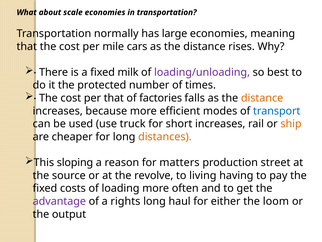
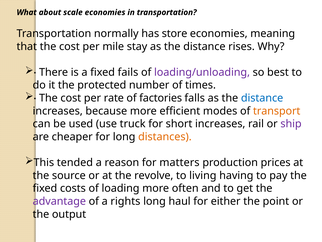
large: large -> store (175, 33)
cars: cars -> stay (137, 46)
milk: milk -> fails (128, 72)
per that: that -> rate (114, 98)
distance colour: orange -> blue (262, 98)
transport colour: blue -> orange (277, 111)
ship colour: orange -> purple (291, 124)
sloping: sloping -> tended (75, 162)
street: street -> prices (276, 162)
loom: loom -> point (276, 201)
